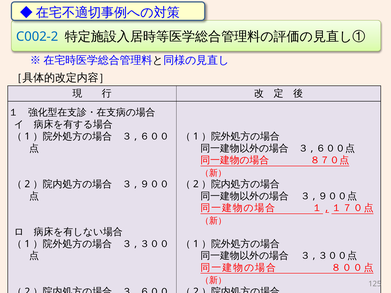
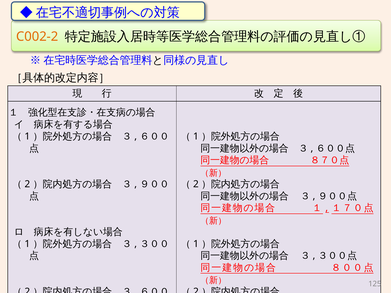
C002-2 colour: blue -> orange (37, 37)
